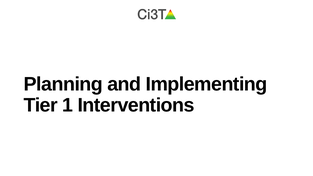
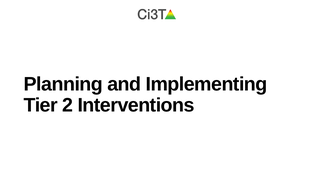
1: 1 -> 2 (68, 105)
